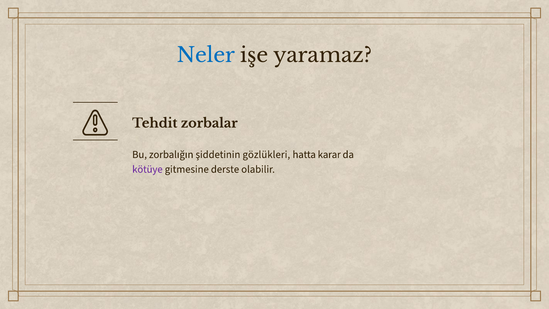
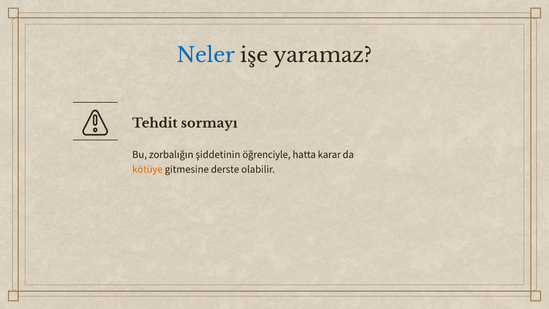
zorbalar: zorbalar -> sormayı (209, 123)
gözlükleri: gözlükleri -> öğrenciyle (266, 154)
kötüye colour: purple -> orange (147, 169)
